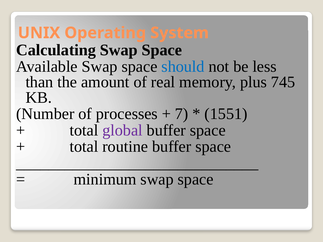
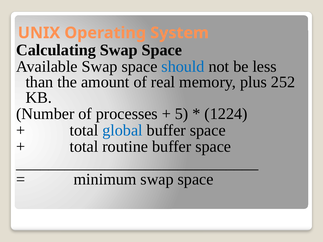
745: 745 -> 252 (283, 82)
7: 7 -> 5 (182, 114)
1551: 1551 -> 1224 (226, 114)
global colour: purple -> blue (122, 130)
